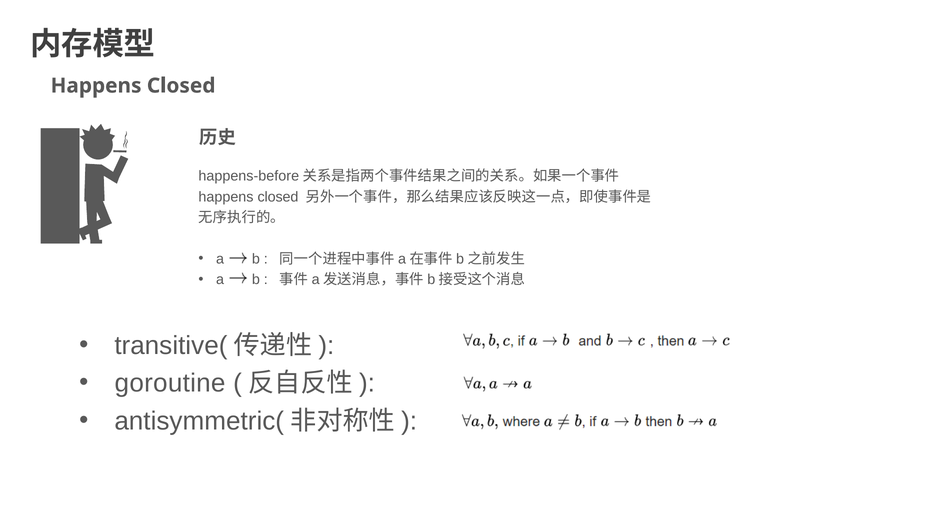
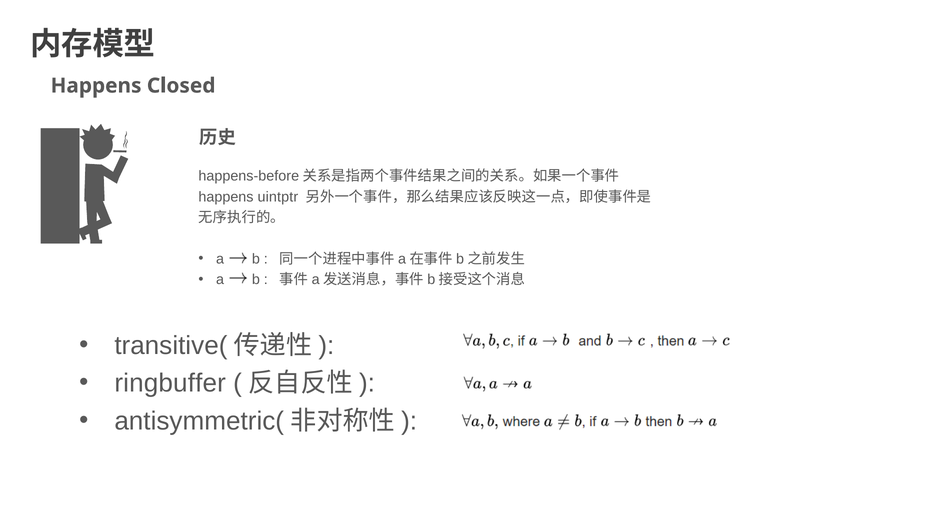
closed: closed -> uintptr (278, 197)
goroutine: goroutine -> ringbuffer (170, 383)
